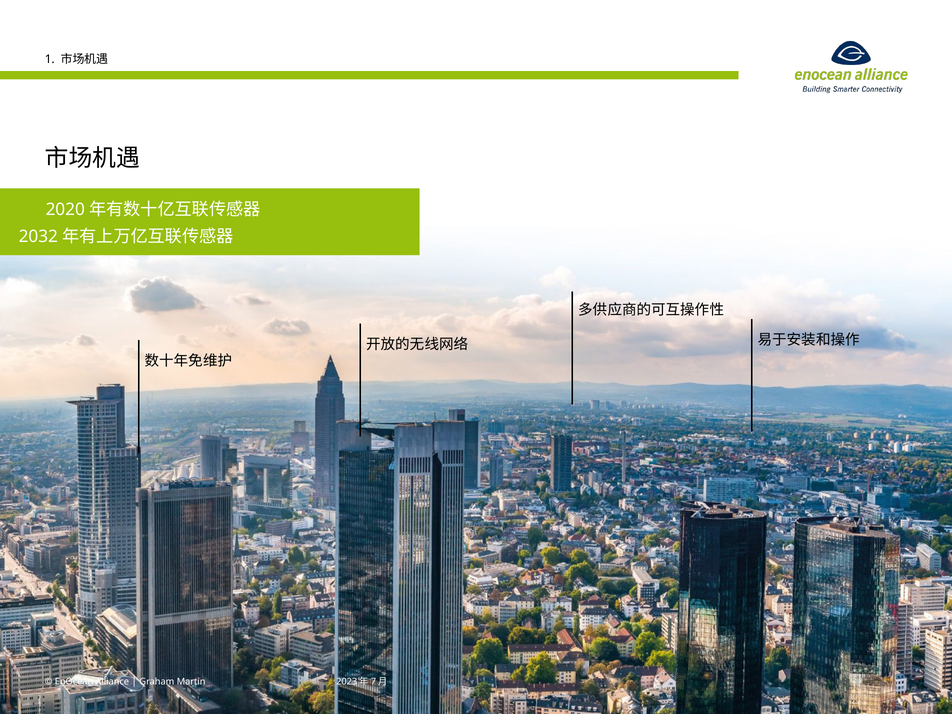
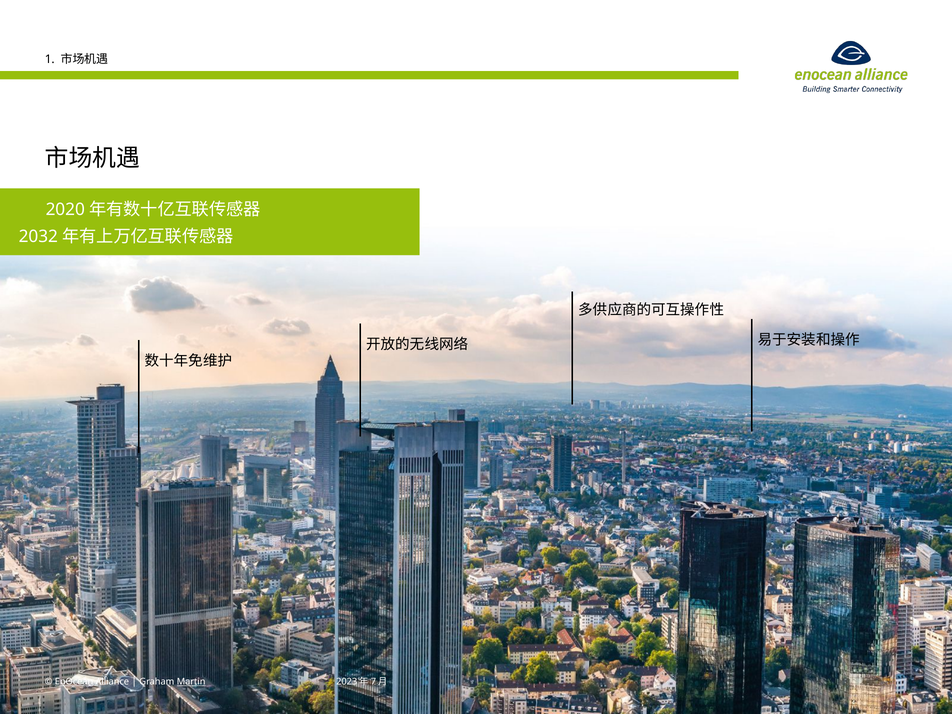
Martin underline: none -> present (191, 682)
